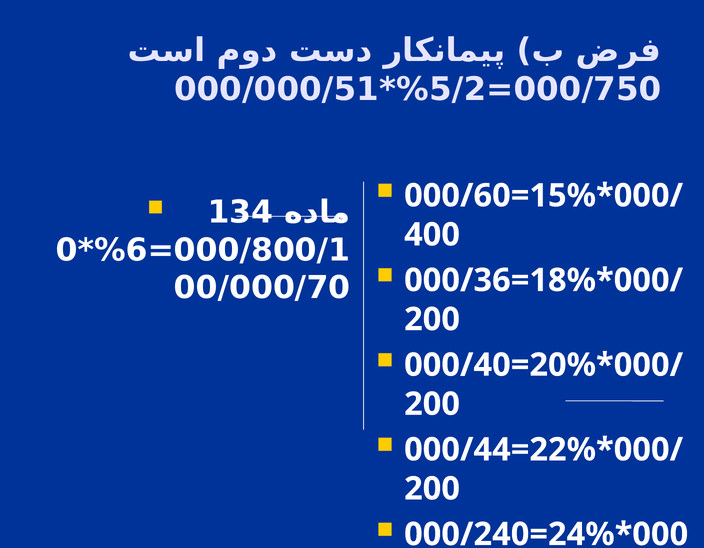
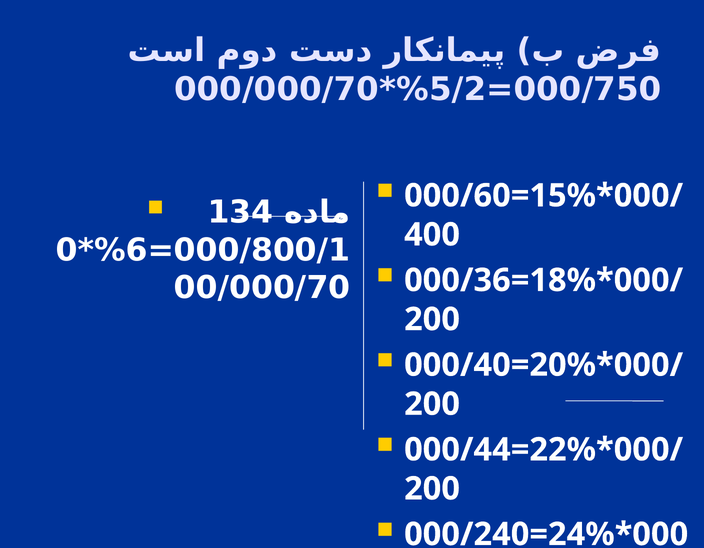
000/000/51: 000/000/51 -> 000/000/70 (277, 90)
